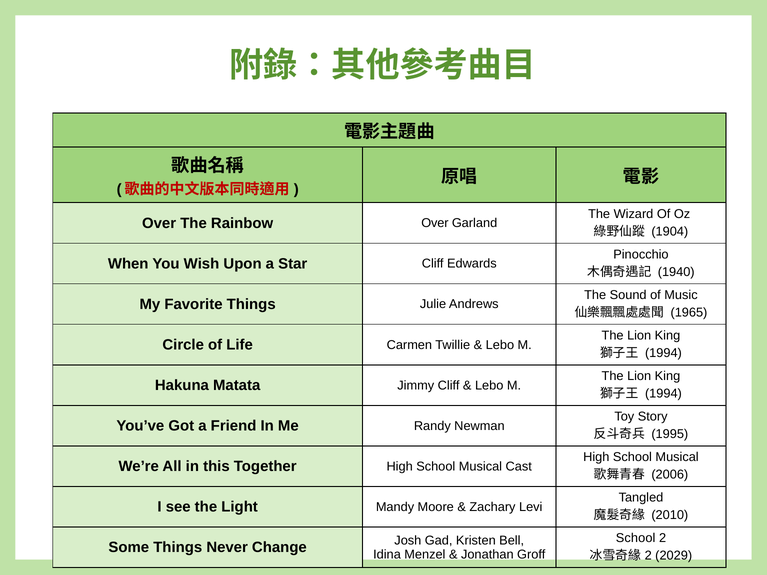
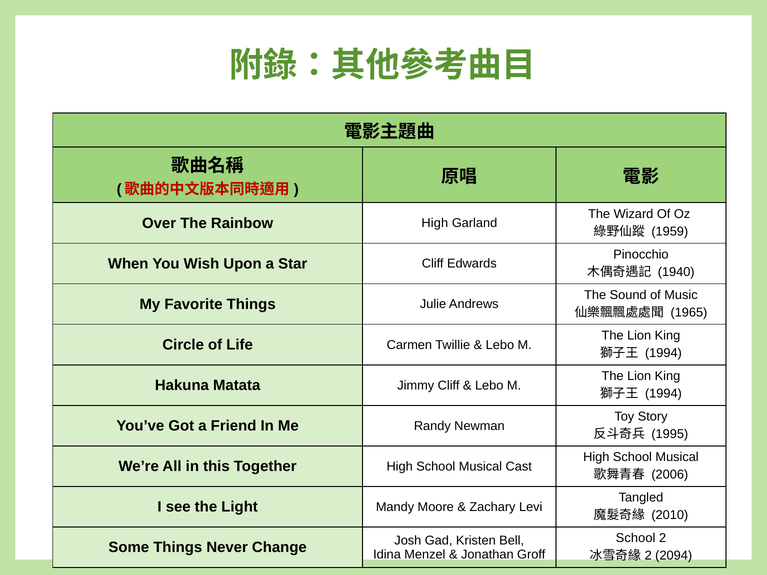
Rainbow Over: Over -> High (435, 223)
1904: 1904 -> 1959 (670, 232)
2029: 2029 -> 2094 (674, 556)
